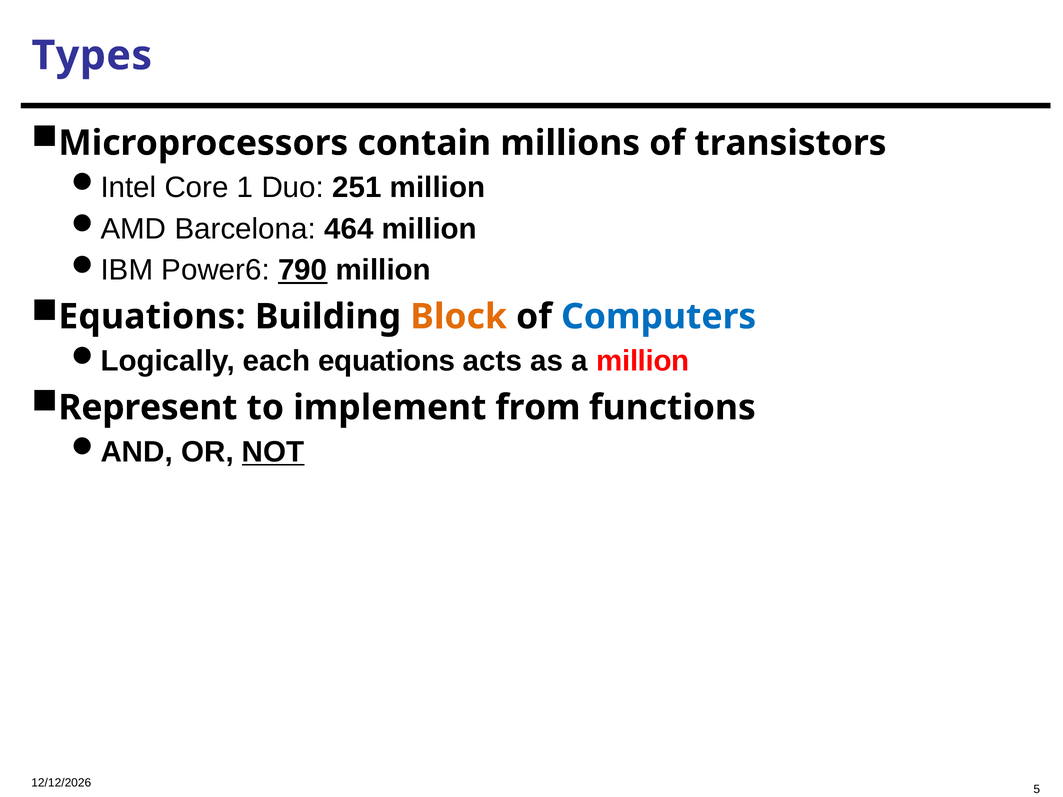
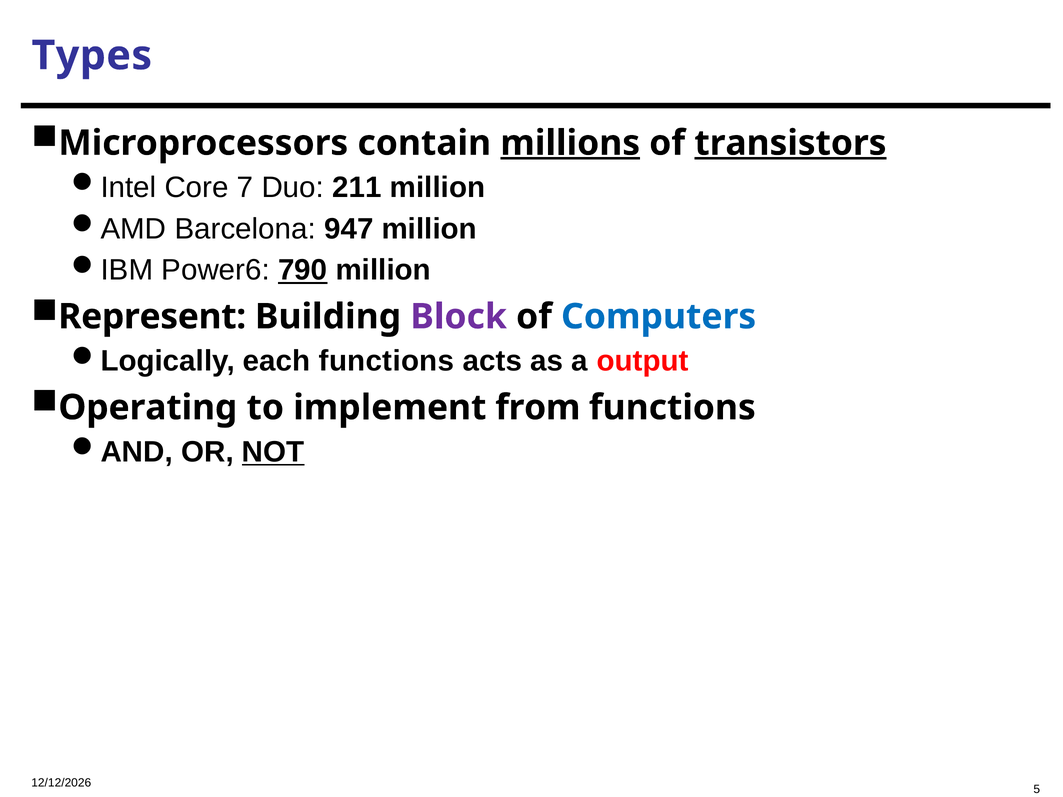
millions underline: none -> present (570, 143)
transistors underline: none -> present (790, 143)
1: 1 -> 7 (245, 188)
251: 251 -> 211 (357, 188)
464: 464 -> 947 (349, 229)
Equations: Equations -> Represent (152, 317)
Block colour: orange -> purple (459, 317)
each equations: equations -> functions (387, 361)
a million: million -> output (643, 361)
Represent: Represent -> Operating (148, 408)
